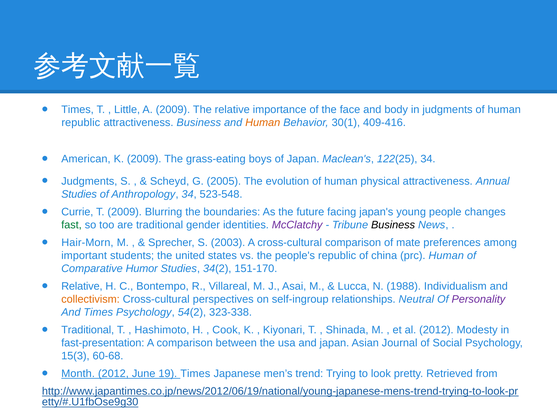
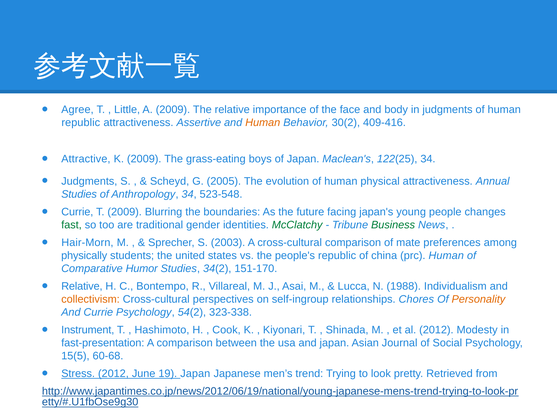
Times: Times -> Agree (77, 110)
attractiveness Business: Business -> Assertive (199, 123)
30(1: 30(1 -> 30(2 (346, 123)
American: American -> Attractive (86, 159)
McClatchy colour: purple -> green (297, 225)
Business colour: black -> green (393, 225)
important: important -> physically (84, 255)
Neutral: Neutral -> Chores (416, 299)
Personality colour: purple -> orange (478, 299)
And Times: Times -> Currie (98, 312)
Traditional: Traditional -> Instrument (88, 330)
15(3: 15(3 -> 15(5 (75, 356)
Month: Month -> Stress (78, 373)
19 Times: Times -> Japan (195, 373)
